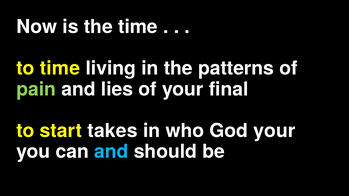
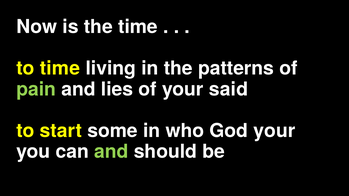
final: final -> said (228, 89)
takes: takes -> some (113, 131)
and colour: light blue -> light green (111, 152)
